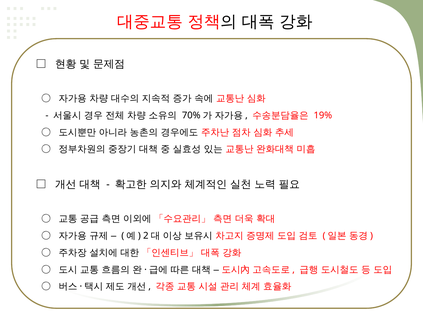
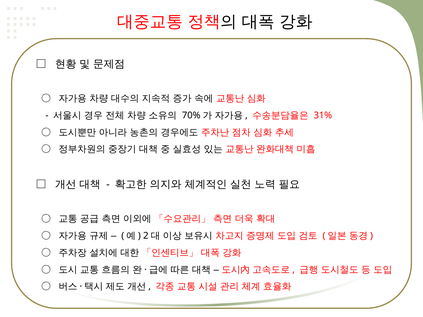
19%: 19% -> 31% (323, 116)
